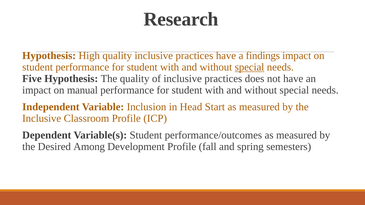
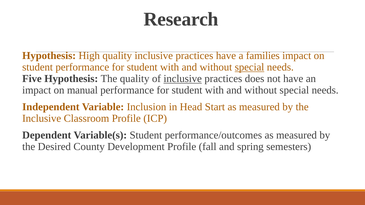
findings: findings -> families (263, 56)
inclusive underline: none -> present (183, 79)
Among: Among -> County (89, 147)
